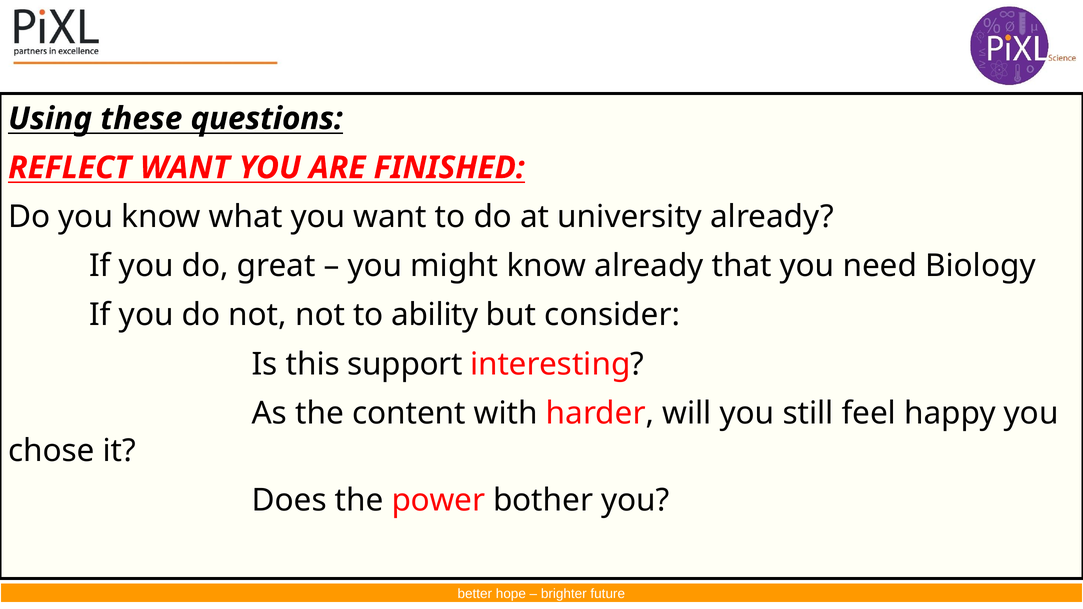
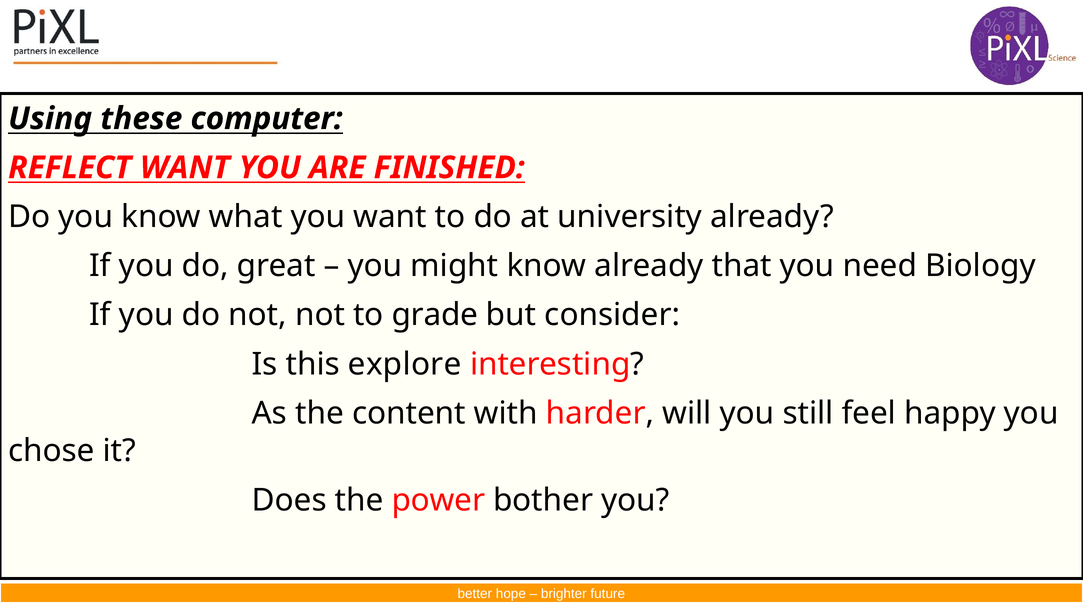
questions: questions -> computer (267, 119)
ability: ability -> grade (435, 315)
support: support -> explore (405, 364)
